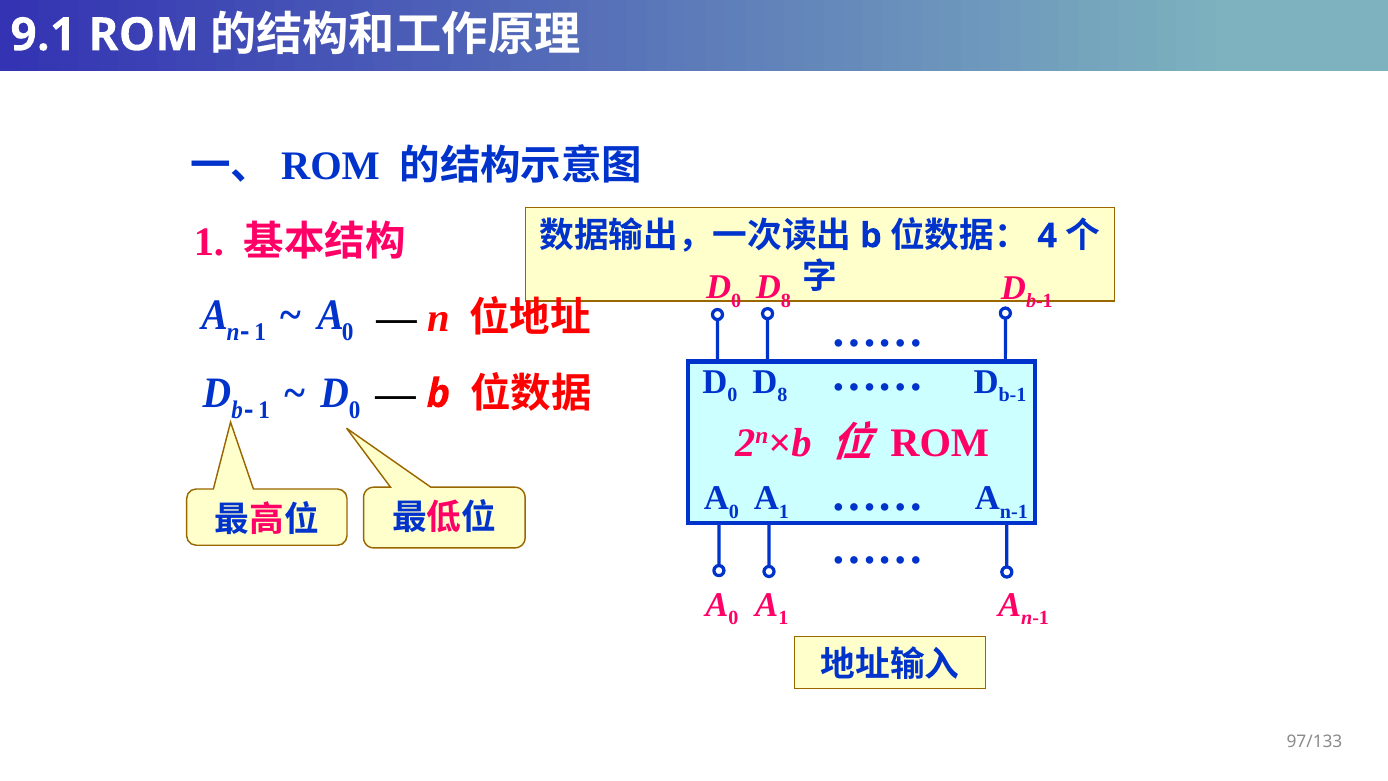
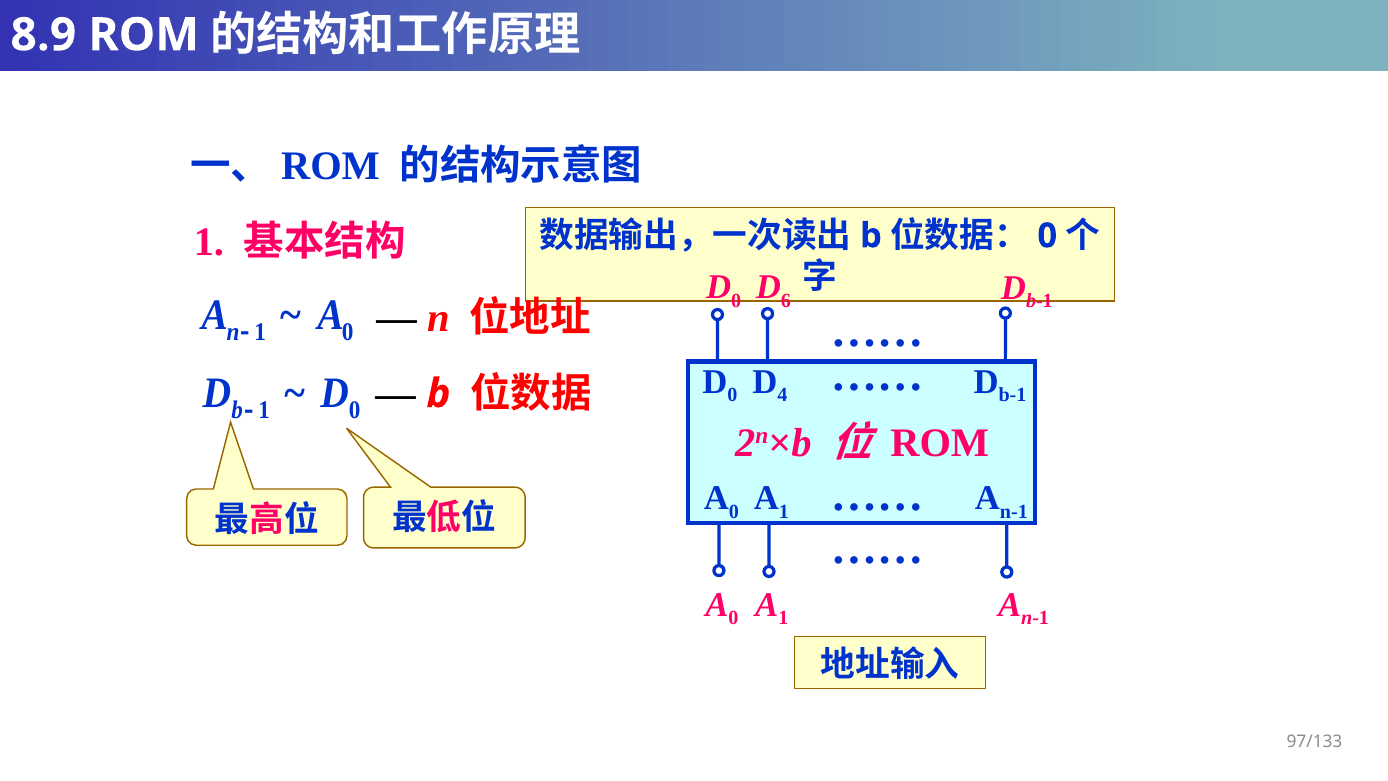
9.1: 9.1 -> 8.9 (43, 35)
4: 4 -> 0 (1047, 236)
8: 8 -> 6 (786, 300)
8: 8 -> 4 (782, 395)
